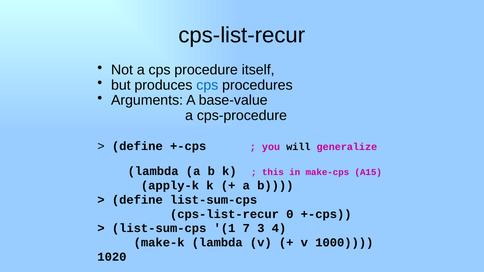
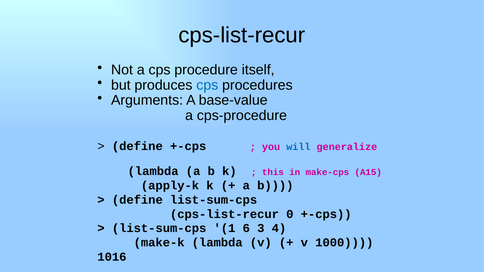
will colour: black -> blue (298, 147)
7: 7 -> 6 (246, 229)
1020: 1020 -> 1016 (112, 257)
